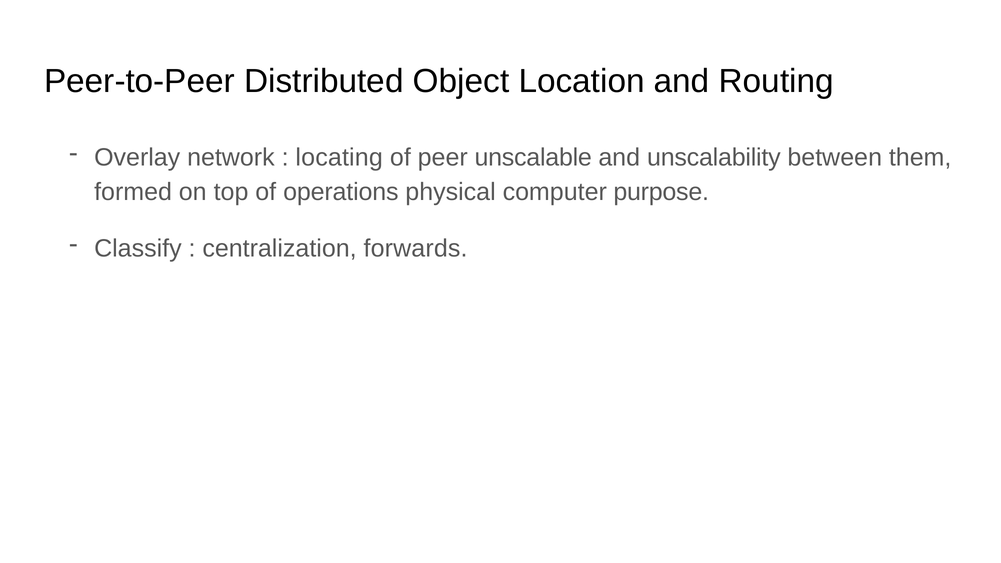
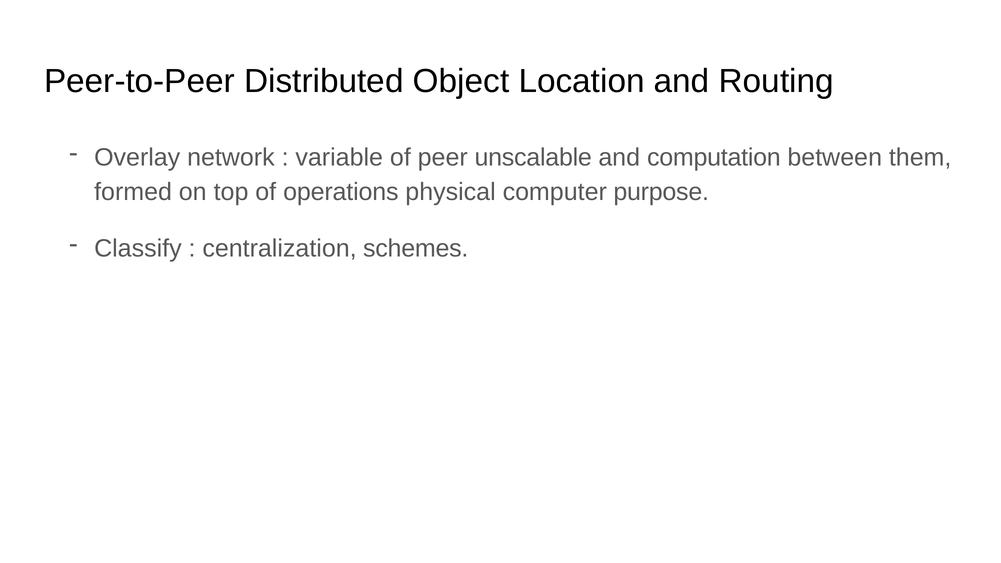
locating: locating -> variable (339, 157)
unscalability: unscalability -> computation (714, 157)
forwards: forwards -> schemes (416, 249)
